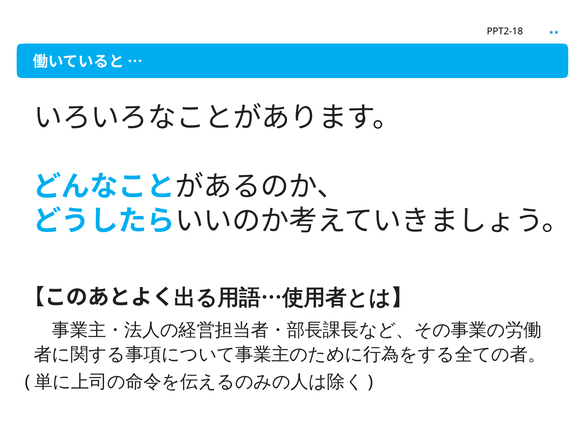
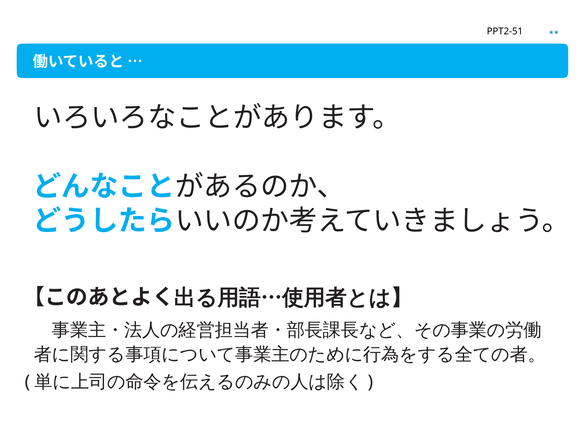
PPT2-18: PPT2-18 -> PPT2-51 (505, 31)
